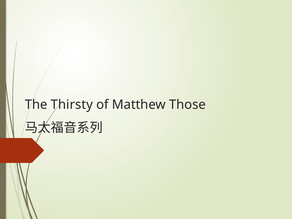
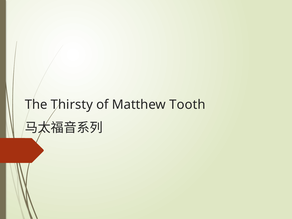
Those: Those -> Tooth (187, 105)
